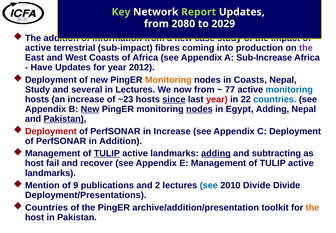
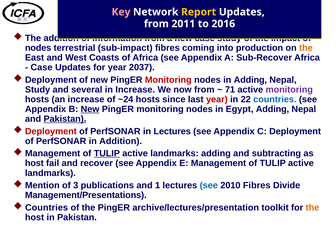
Key colour: light green -> pink (121, 12)
Report colour: light green -> yellow (199, 12)
2080: 2080 -> 2011 (183, 24)
2029: 2029 -> 2016 (223, 24)
active: active -> nodes (38, 48)
the colour: purple -> orange (306, 48)
Sub-Increase: Sub-Increase -> Sub-Recover (264, 58)
Have: Have -> Case (42, 67)
2012: 2012 -> 2037 (142, 67)
Monitoring colour: orange -> red (168, 80)
in Coasts: Coasts -> Adding (250, 80)
in Lectures: Lectures -> Increase (135, 89)
77: 77 -> 71 (230, 89)
monitoring colour: blue -> purple (289, 89)
~23: ~23 -> ~24 (126, 99)
since underline: present -> none (174, 99)
nodes underline: present -> none (199, 109)
in Increase: Increase -> Lectures (172, 131)
adding underline: present -> none (216, 153)
9: 9 -> 3 (76, 185)
2: 2 -> 1 (158, 185)
2010 Divide: Divide -> Fibres (257, 185)
Deployment/Presentations: Deployment/Presentations -> Management/Presentations (86, 195)
archive/addition/presentation: archive/addition/presentation -> archive/lectures/presentation (196, 207)
